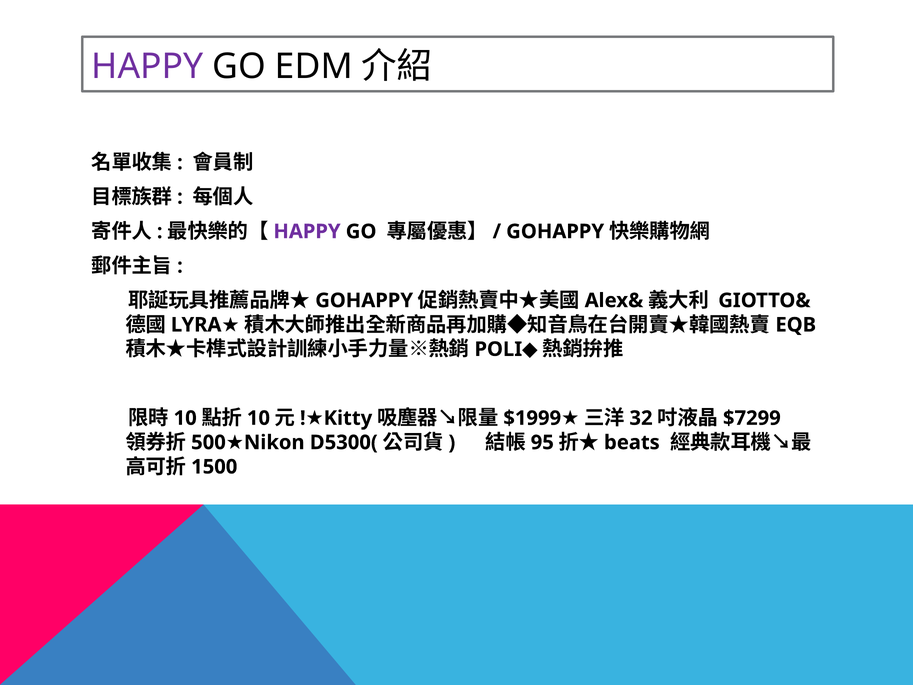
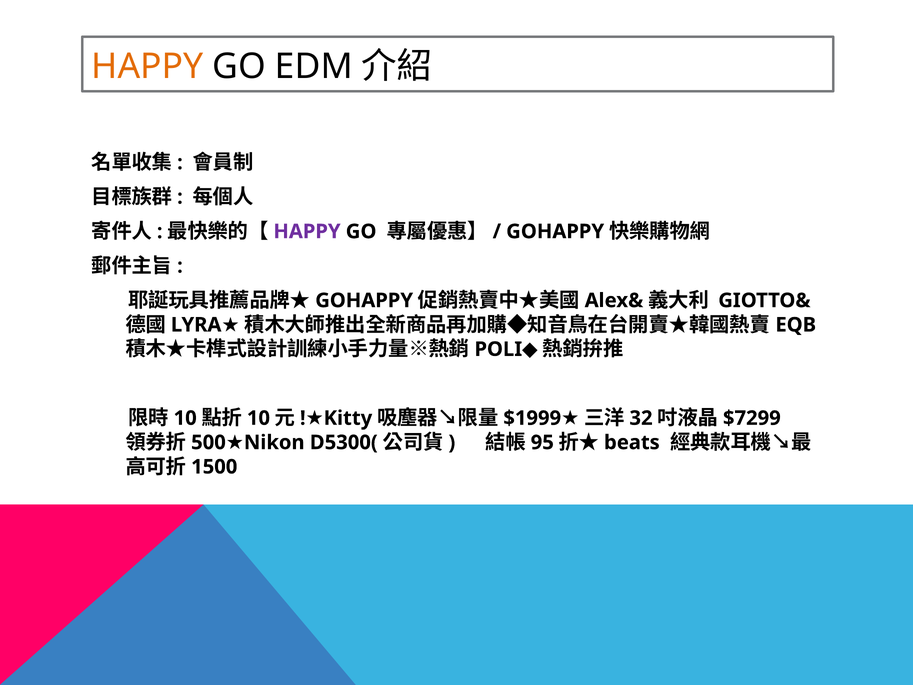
HAPPY colour: purple -> orange (147, 66)
